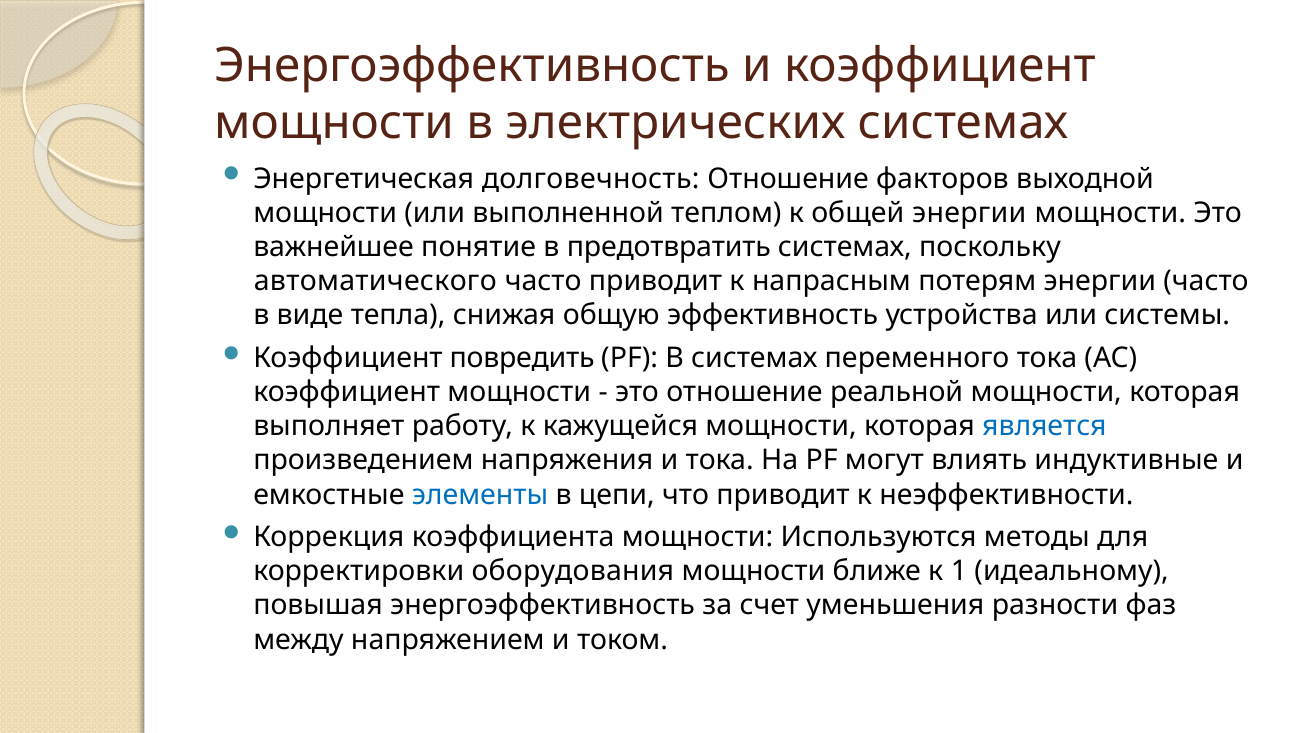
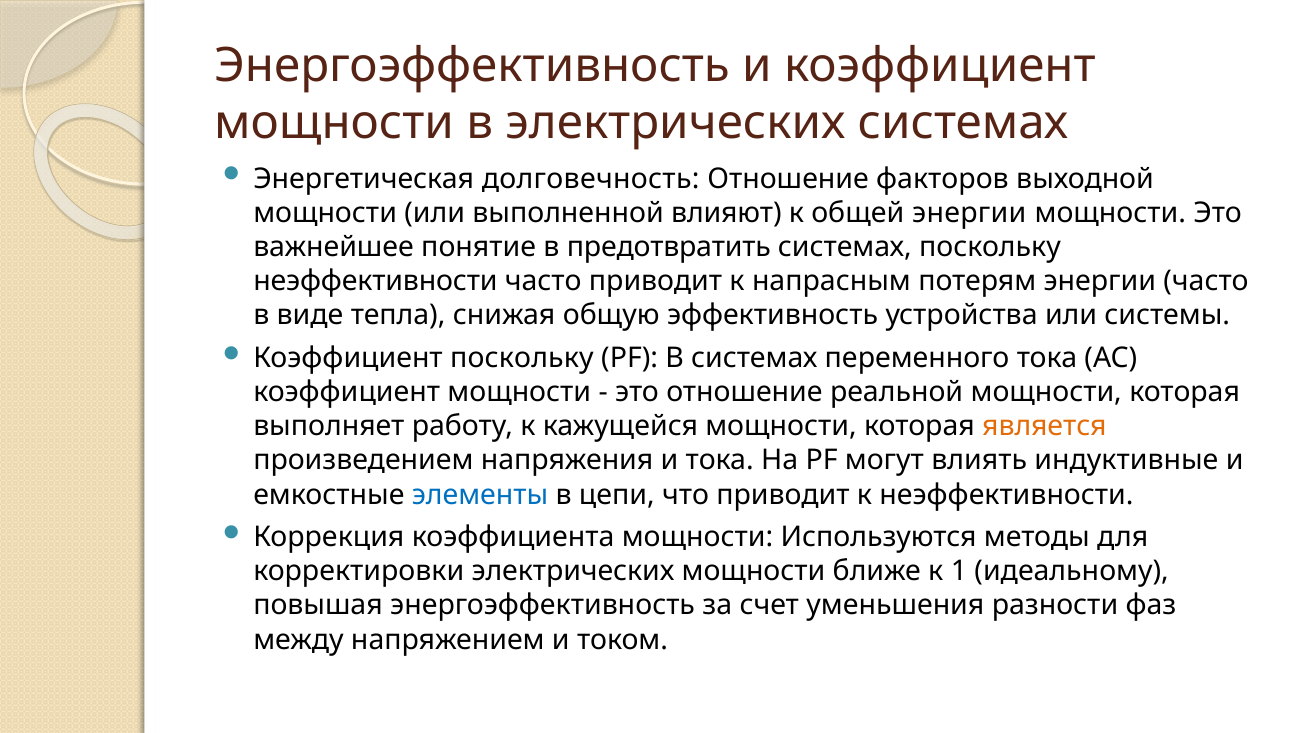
теплом: теплом -> влияют (726, 213)
автоматического: автоматического -> неэффективности (375, 281)
Коэффициент повредить: повредить -> поскольку (522, 358)
является colour: blue -> orange (1044, 426)
корректировки оборудования: оборудования -> электрических (573, 571)
